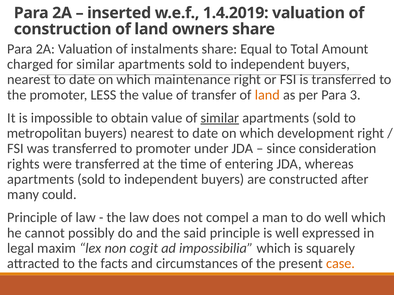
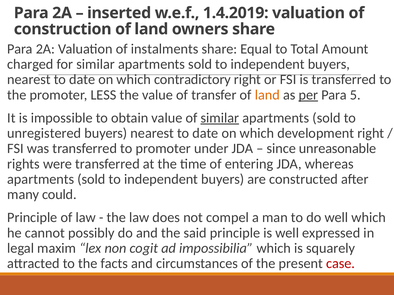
maintenance: maintenance -> contradictory (192, 80)
per underline: none -> present (308, 95)
3: 3 -> 5 (355, 95)
metropolitan: metropolitan -> unregistered (44, 133)
consideration: consideration -> unreasonable (338, 149)
case colour: orange -> red (341, 264)
